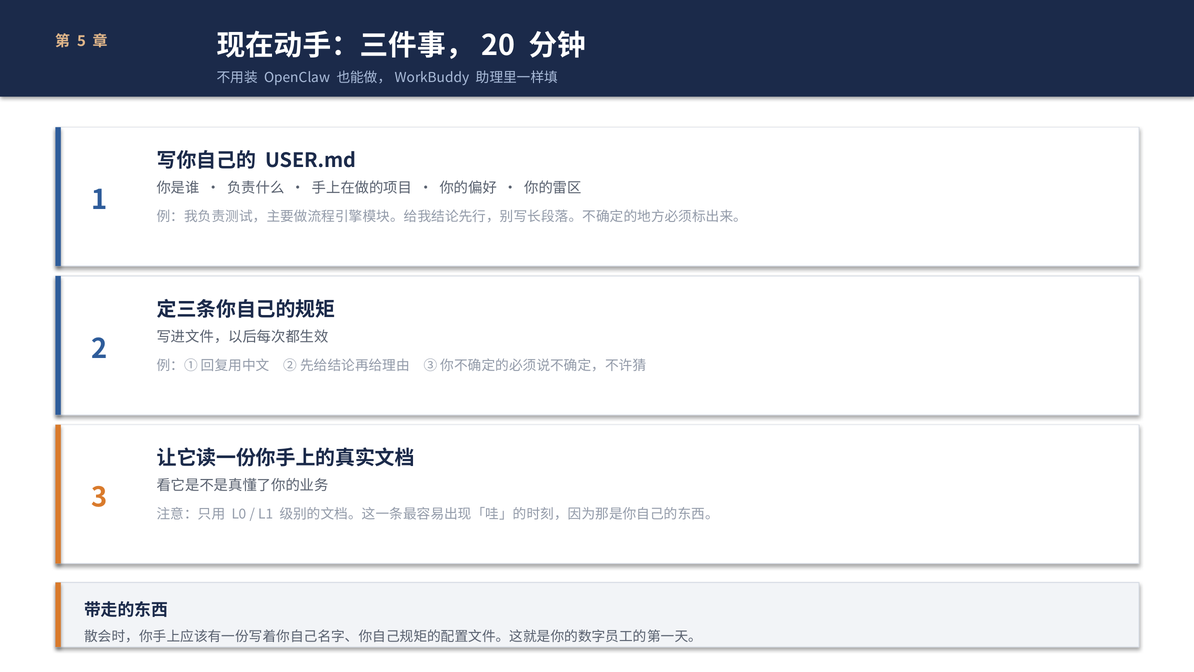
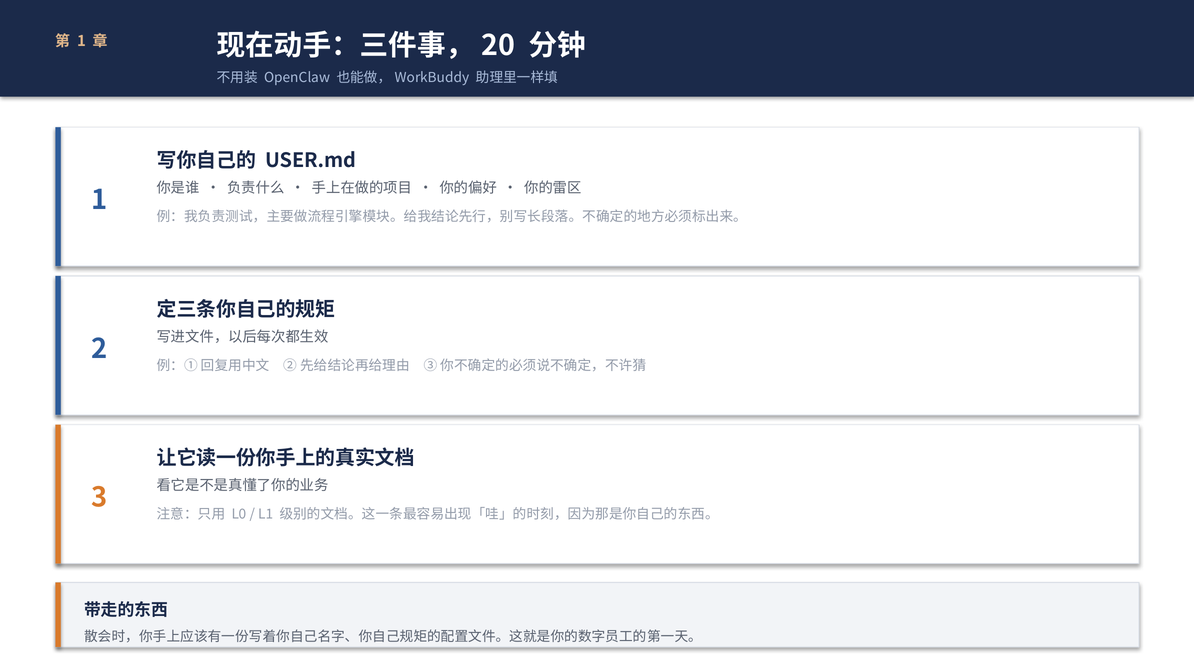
5: 5 -> 1 (82, 41)
